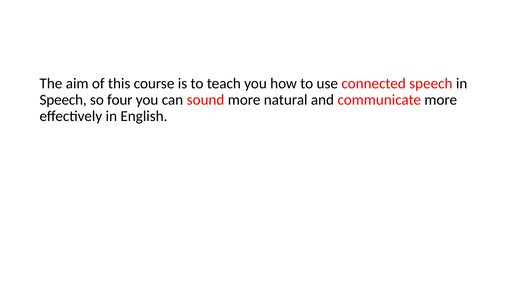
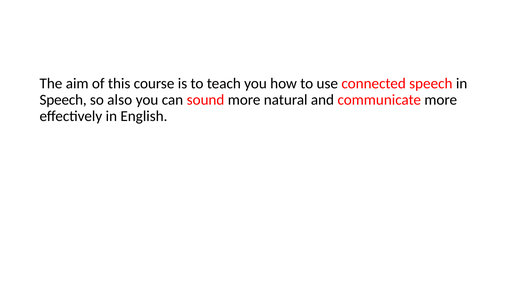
four: four -> also (120, 100)
